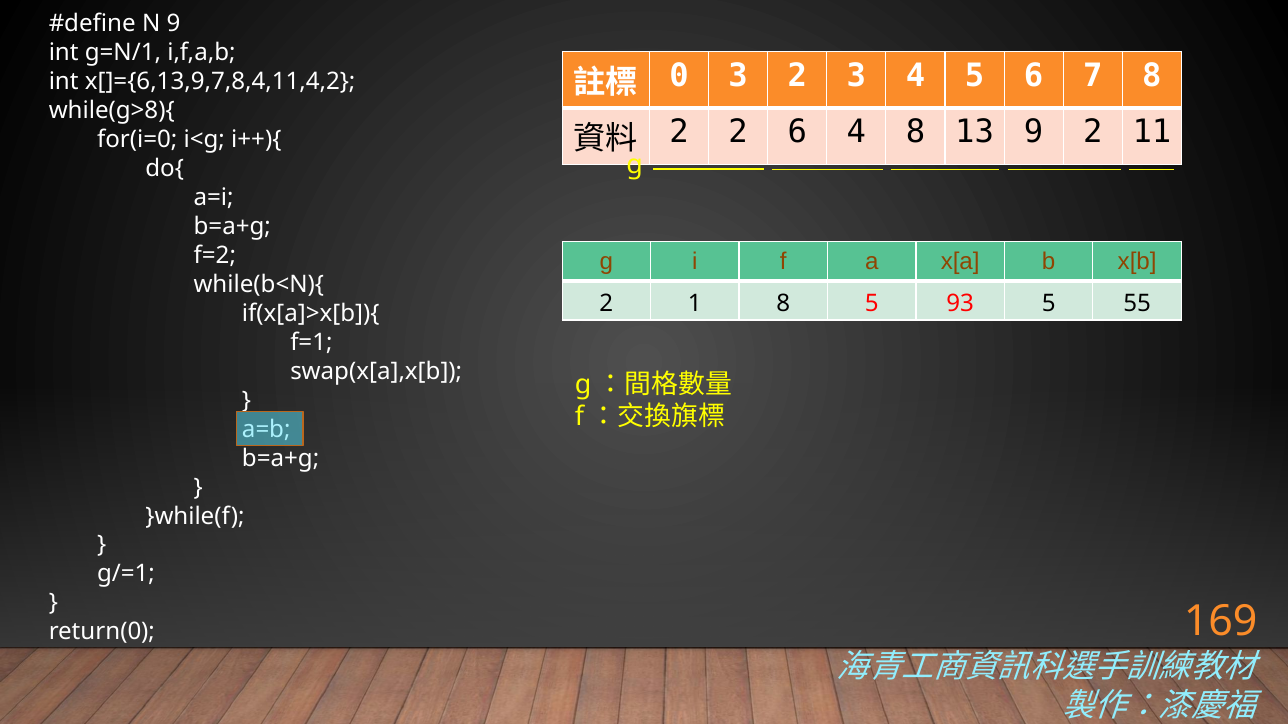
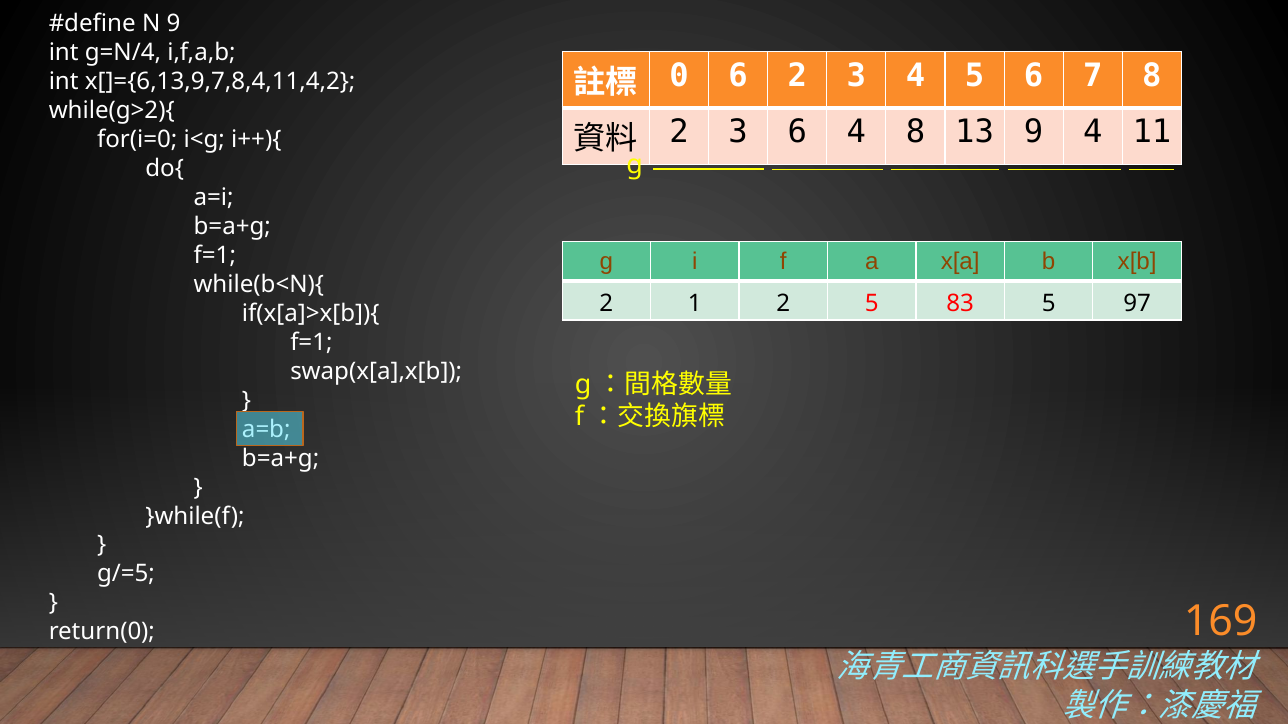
g=N/1: g=N/1 -> g=N/4 (123, 53)
0 3: 3 -> 6 (738, 76)
while(g>8){: while(g>8){ -> while(g>2){ (112, 111)
2: 2 -> 3 (738, 132)
9 2: 2 -> 4 (1093, 132)
f=2: f=2 -> f=1 (215, 256)
1 8: 8 -> 2 (783, 304)
93: 93 -> 83 (960, 304)
55: 55 -> 97 (1137, 304)
g/=1: g/=1 -> g/=5 (126, 574)
